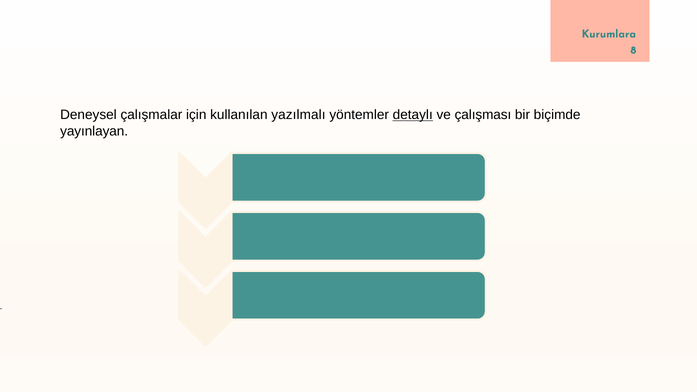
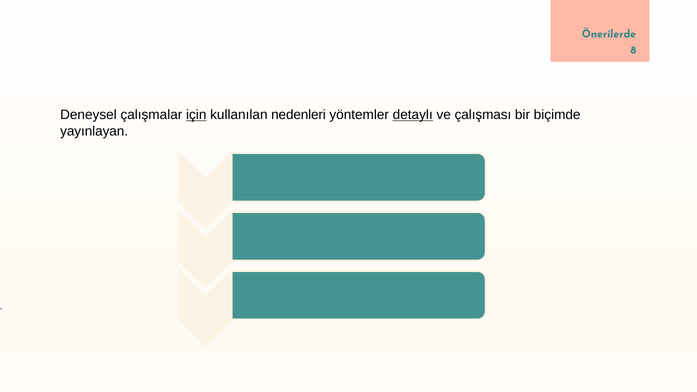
Kurumlara: Kurumlara -> Önerilerde (609, 34)
için underline: none -> present (196, 115)
yazılmalı: yazılmalı -> nedenleri (299, 115)
